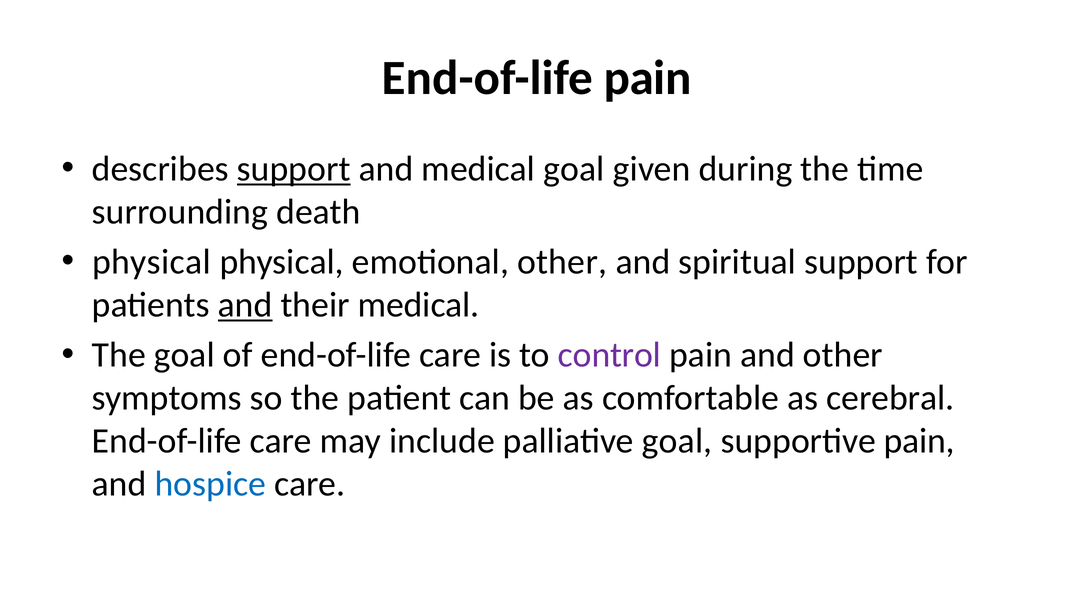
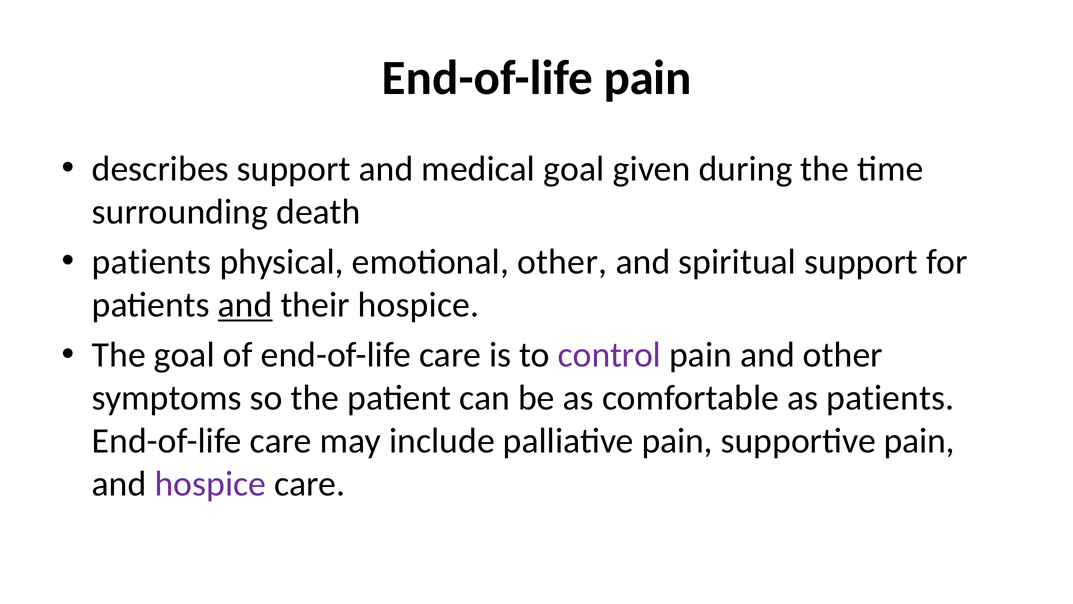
support underline: present -> none (294, 169)
physical: physical -> patients (152, 262)
their medical: medical -> hospice (419, 305)
as cerebral: cerebral -> patients (890, 398)
palliative goal: goal -> pain (677, 441)
hospice colour: blue -> purple (210, 484)
